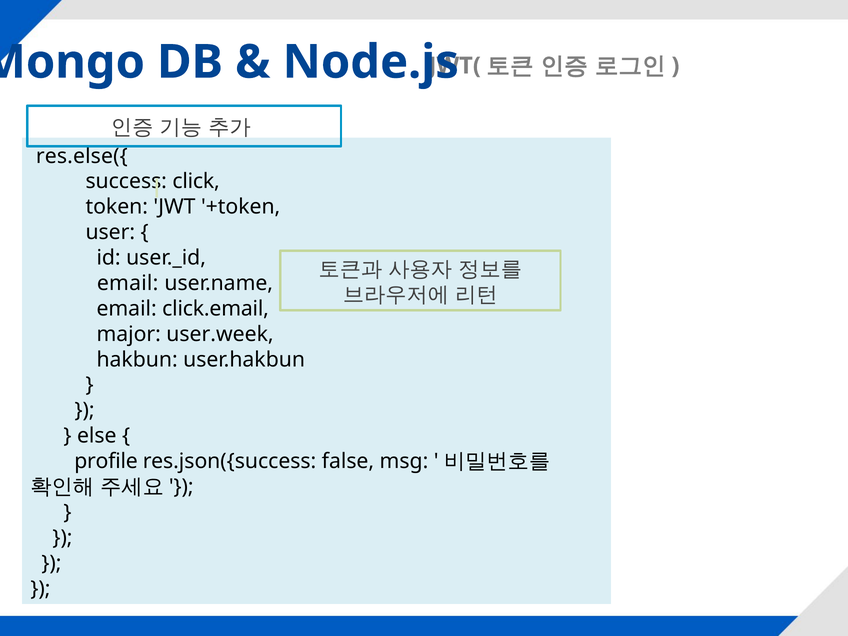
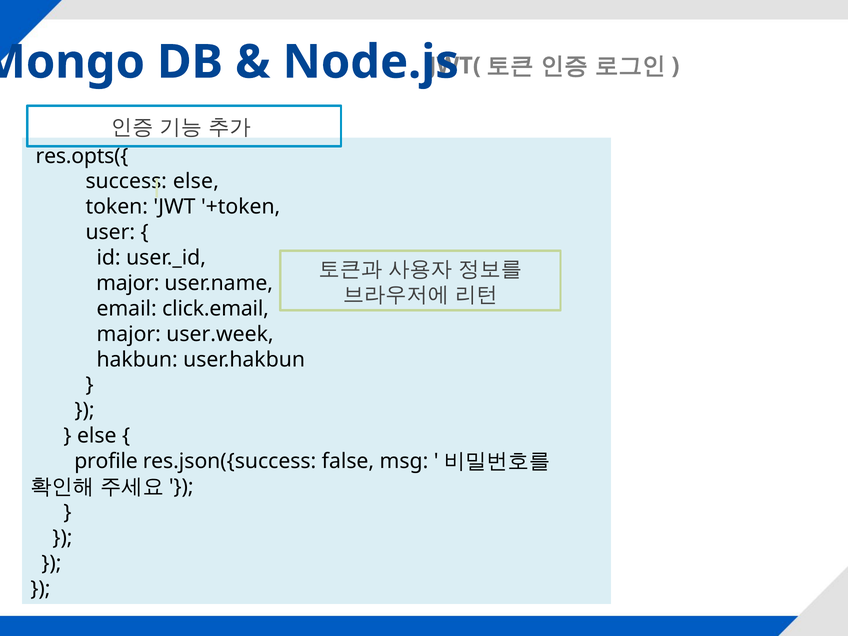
res.else({: res.else({ -> res.opts({ (82, 156)
success click: click -> else (196, 181)
email: email -> major (128, 283)
